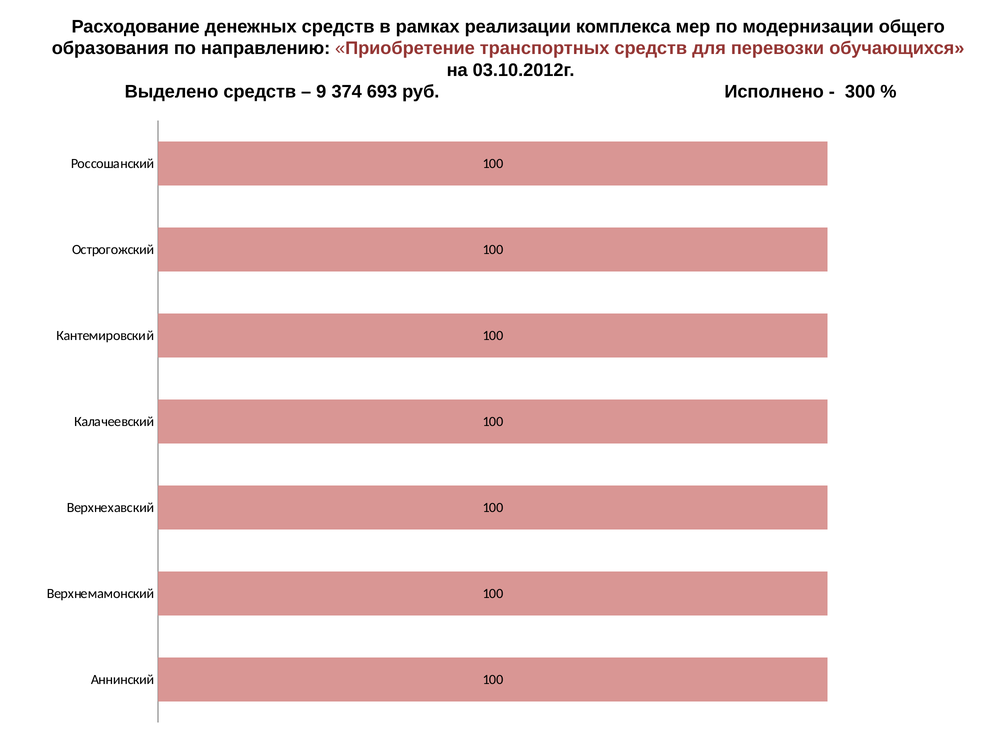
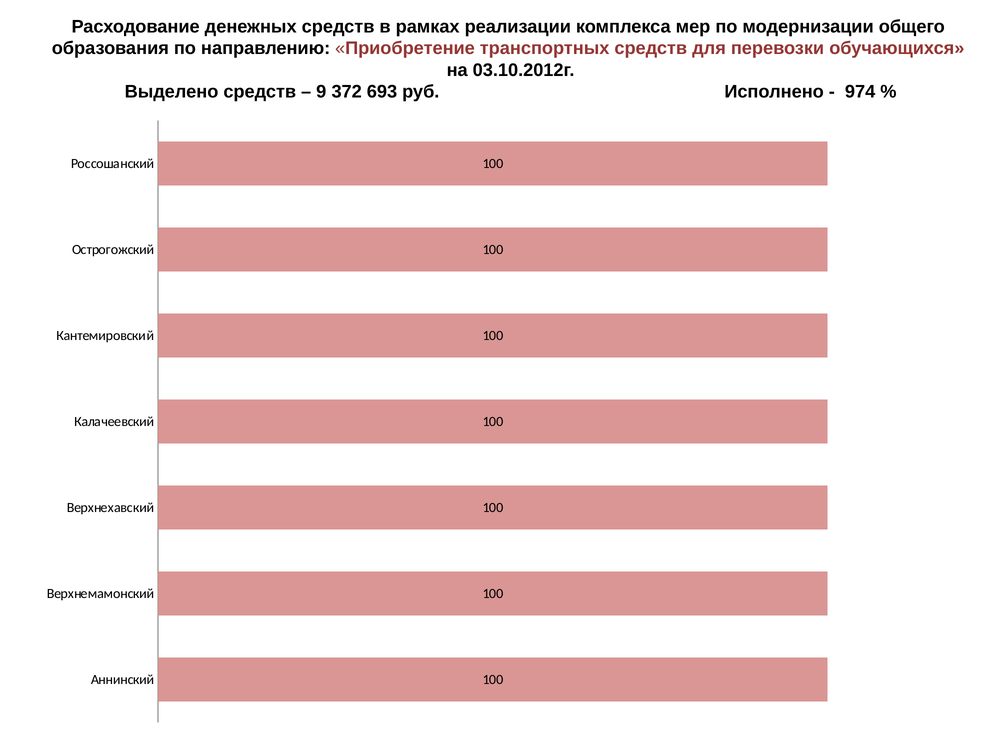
374: 374 -> 372 (347, 92)
300: 300 -> 974 (860, 92)
